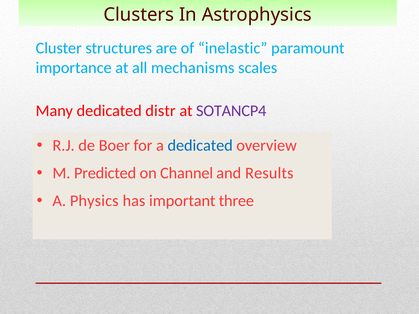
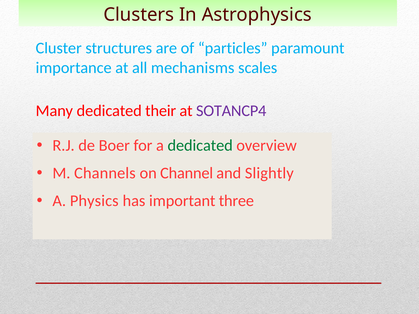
inelastic: inelastic -> particles (233, 48)
distr: distr -> their (161, 111)
dedicated colour: blue -> green (200, 146)
Predicted: Predicted -> Channels (105, 173)
Results: Results -> Slightly (269, 173)
